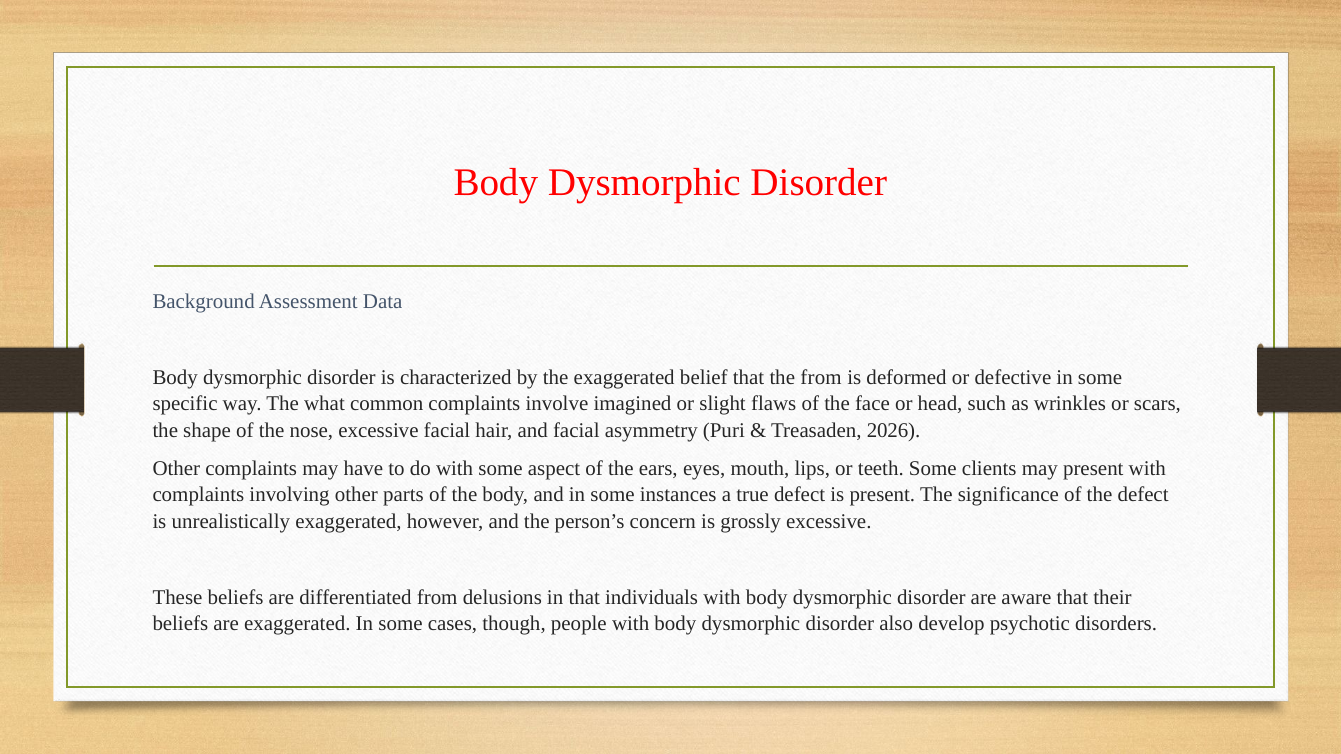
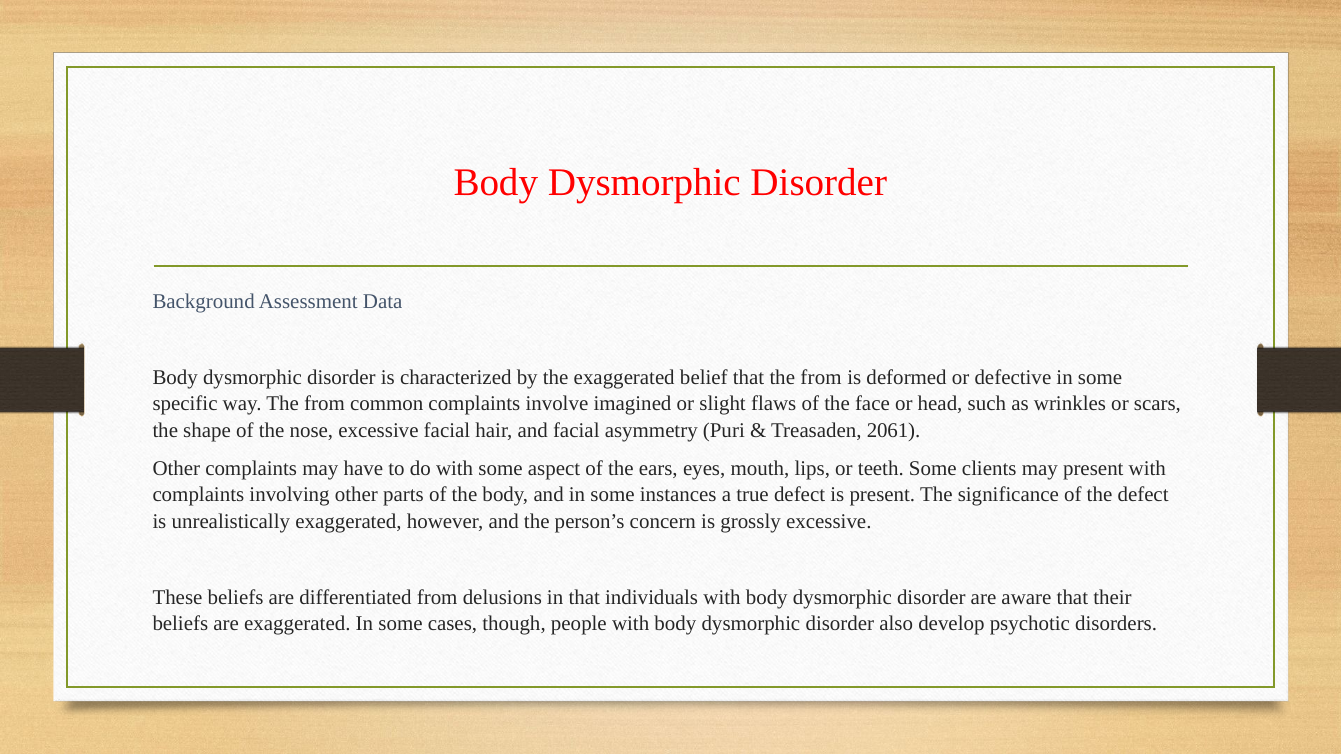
way The what: what -> from (324, 404)
2026: 2026 -> 2061 (894, 431)
